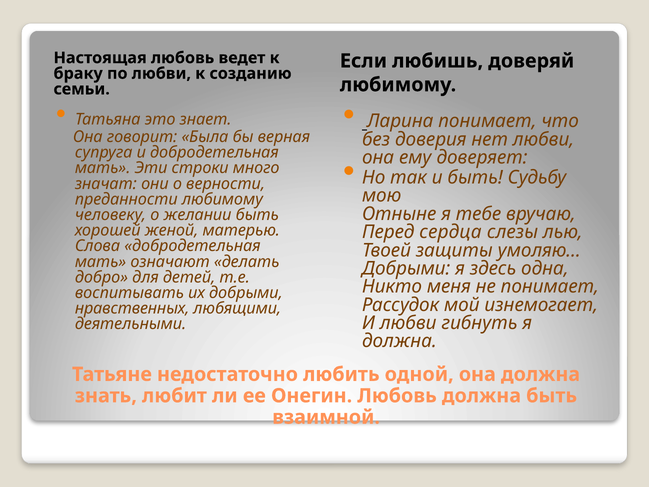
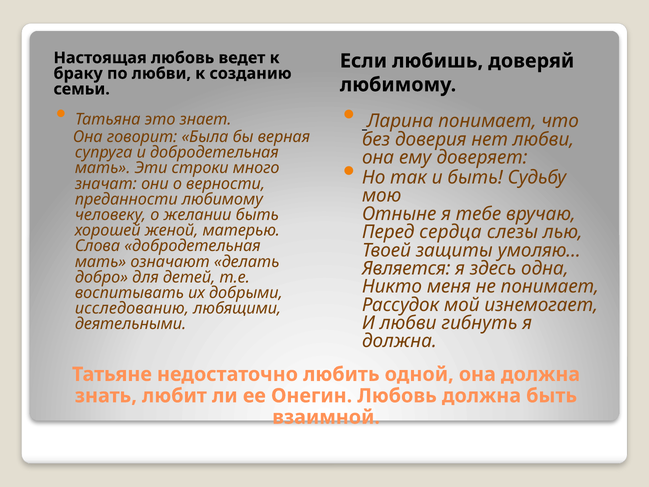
Добрыми: Добрыми -> Является (406, 268)
нравственных: нравственных -> исследованию (132, 308)
